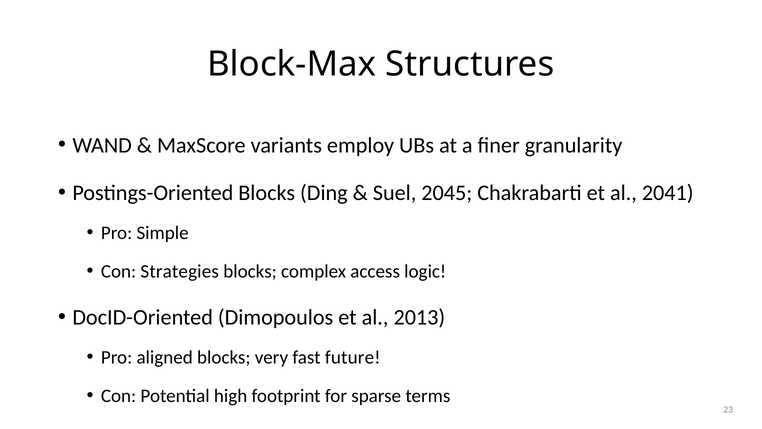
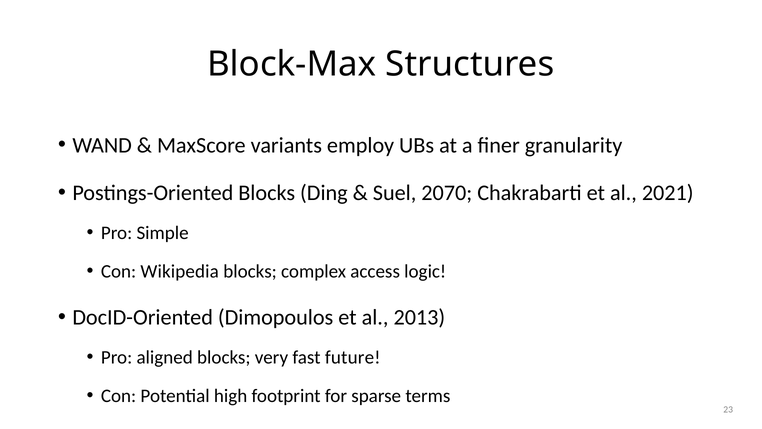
2045: 2045 -> 2070 (447, 193)
2041: 2041 -> 2021 (668, 193)
Strategies: Strategies -> Wikipedia (180, 271)
